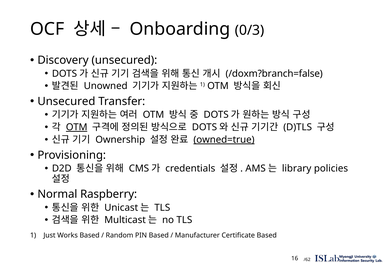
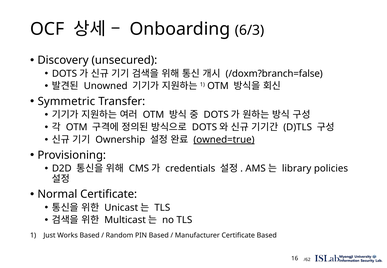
0/3: 0/3 -> 6/3 (250, 30)
Unsecured: Unsecured -> Symmetric (66, 101)
OTM underline: present -> none (77, 127)
Normal Raspberry: Raspberry -> Certificate (109, 194)
